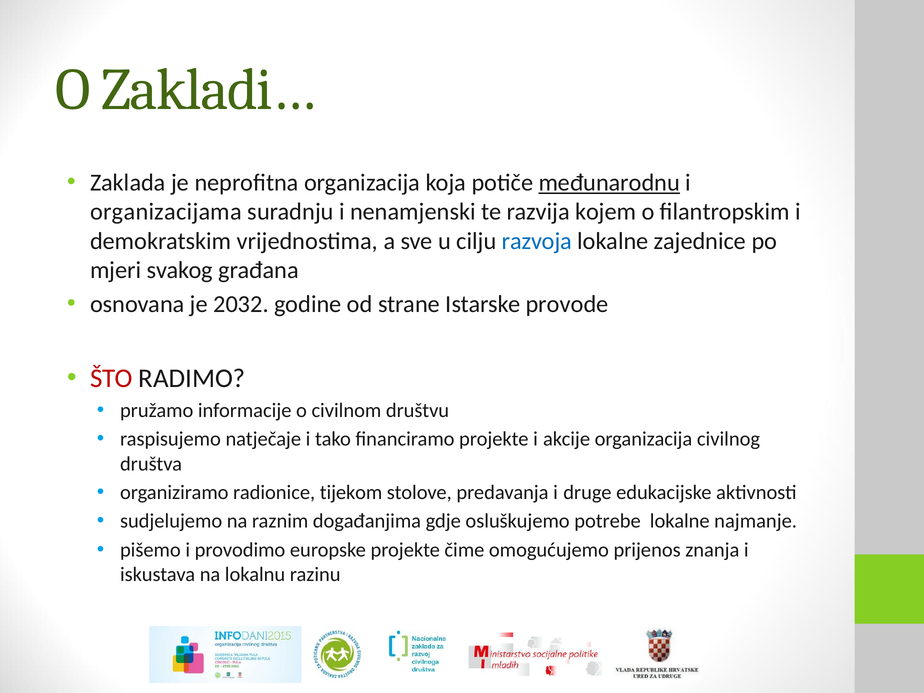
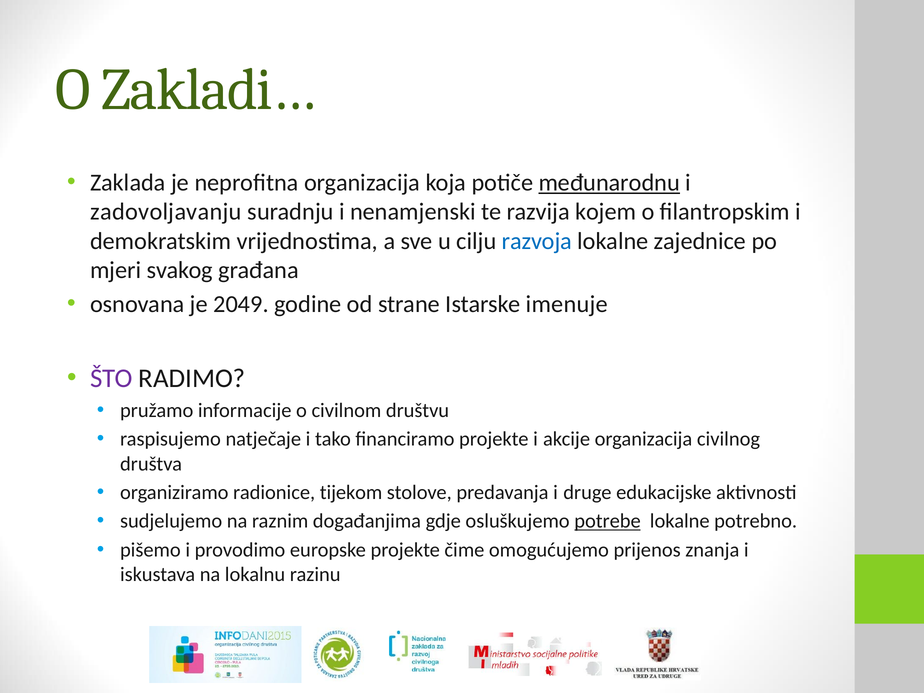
organizacijama: organizacijama -> zadovoljavanju (166, 212)
2032: 2032 -> 2049 (241, 304)
provode: provode -> imenuje (567, 304)
ŠTO colour: red -> purple (111, 378)
potrebe underline: none -> present (608, 521)
najmanje: najmanje -> potrebno (756, 521)
